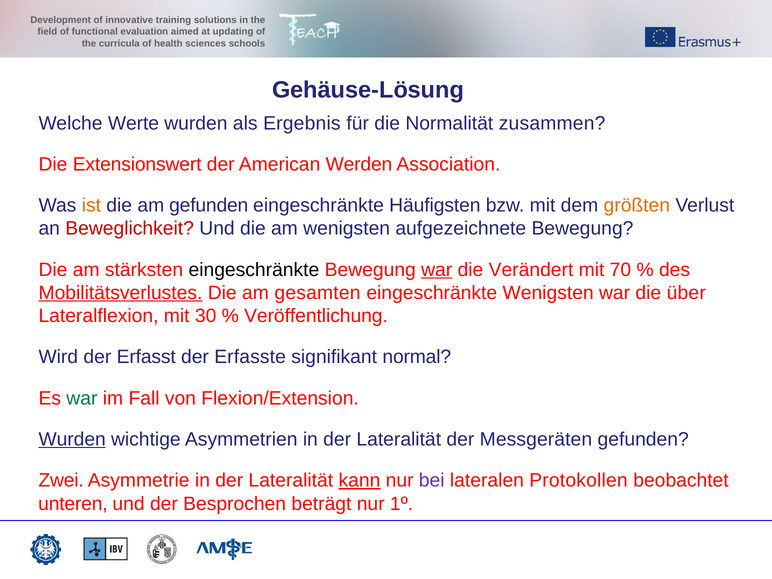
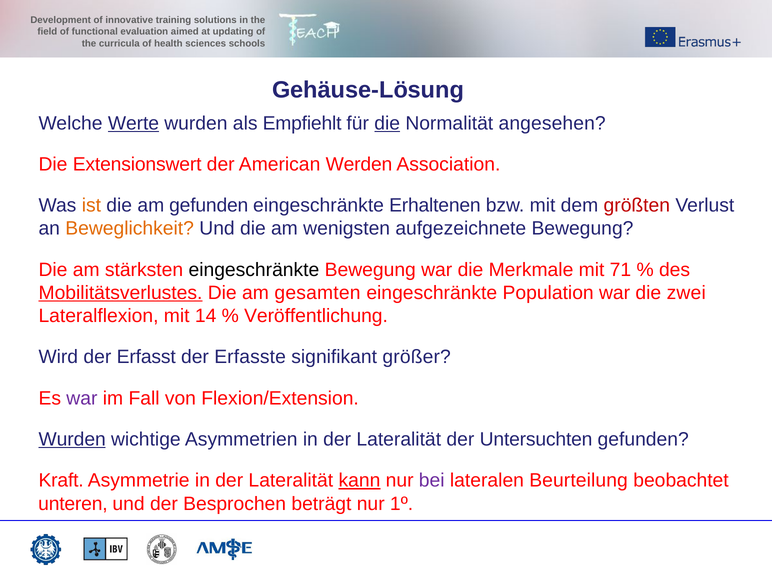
Werte underline: none -> present (133, 123)
Ergebnis: Ergebnis -> Empfiehlt (302, 123)
die underline: none -> present (387, 123)
zusammen: zusammen -> angesehen (552, 123)
Häufigsten: Häufigsten -> Erhaltenen (435, 205)
größten colour: orange -> red (637, 205)
Beweglichkeit colour: red -> orange (130, 229)
war underline: present -> none (437, 270)
Verändert: Verändert -> Merkmale (531, 270)
70: 70 -> 71 (620, 270)
eingeschränkte Wenigsten: Wenigsten -> Population (548, 293)
über: über -> zwei (686, 293)
30: 30 -> 14 (206, 316)
normal: normal -> größer (417, 357)
war colour: green -> purple (82, 398)
Messgeräten: Messgeräten -> Untersuchten (536, 439)
Zwei: Zwei -> Kraft (61, 480)
Protokollen: Protokollen -> Beurteilung (579, 480)
